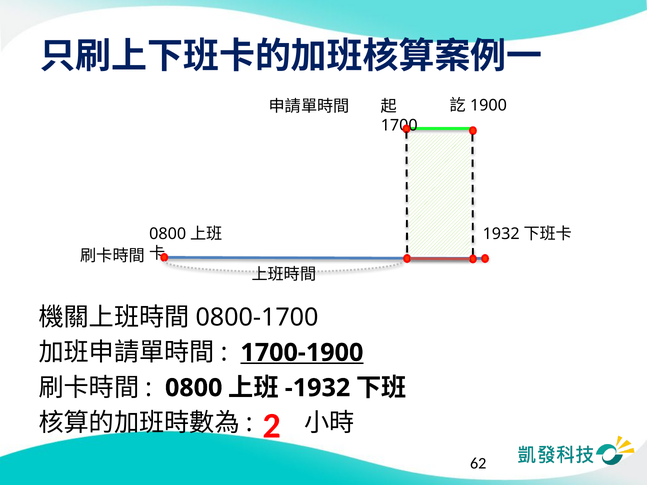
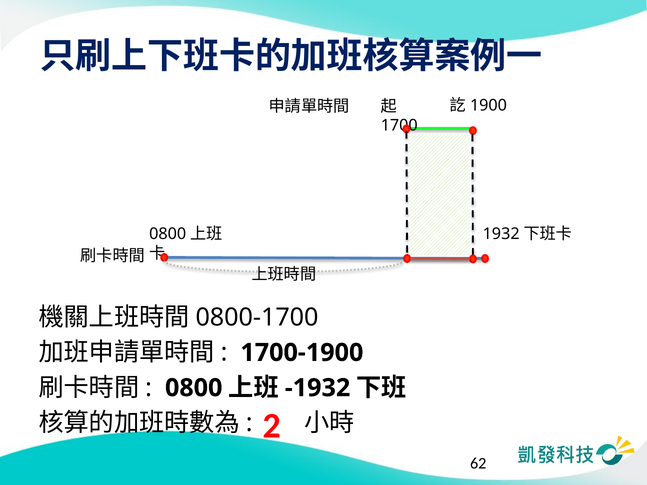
1700-1900 underline: present -> none (302, 353)
